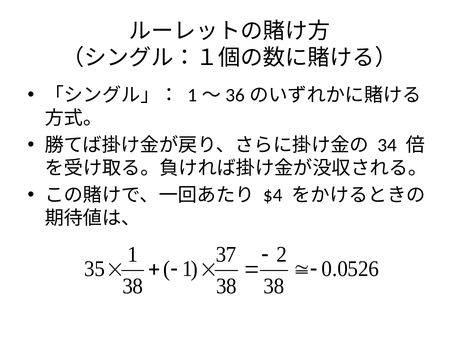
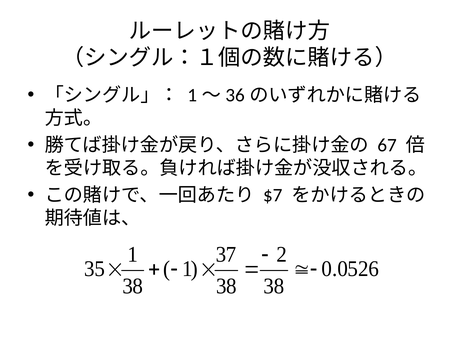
34: 34 -> 67 (387, 145)
$4: $4 -> $7 (273, 195)
